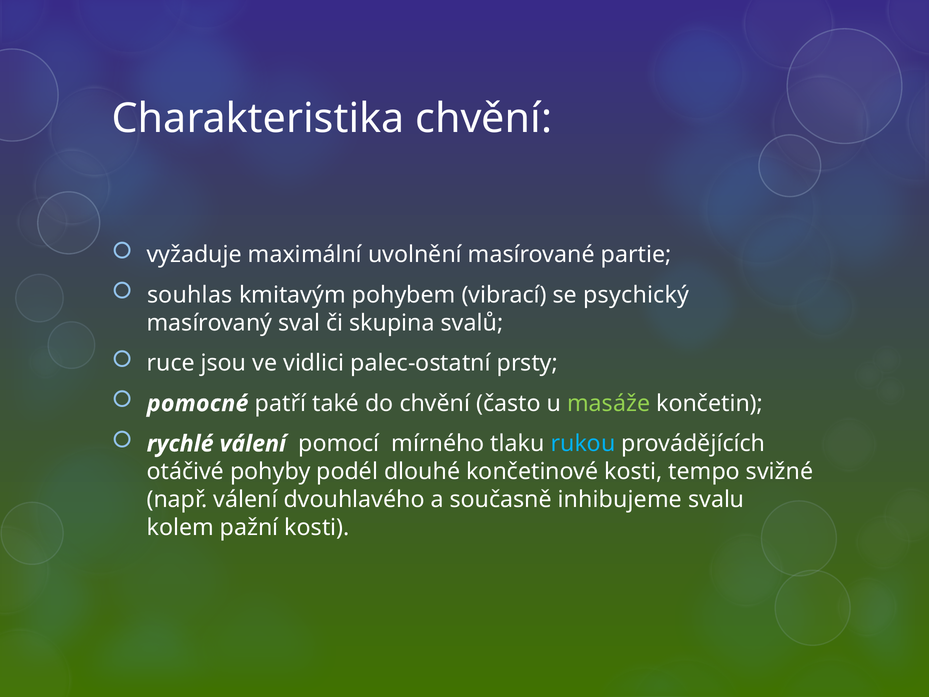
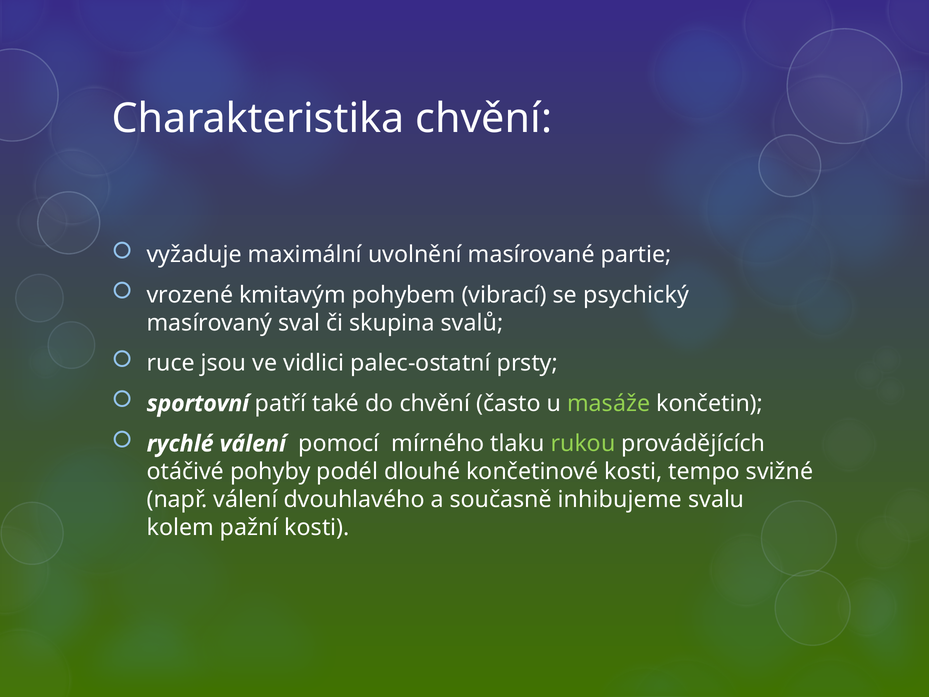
souhlas: souhlas -> vrozené (190, 295)
pomocné: pomocné -> sportovní (198, 403)
rukou colour: light blue -> light green (583, 444)
